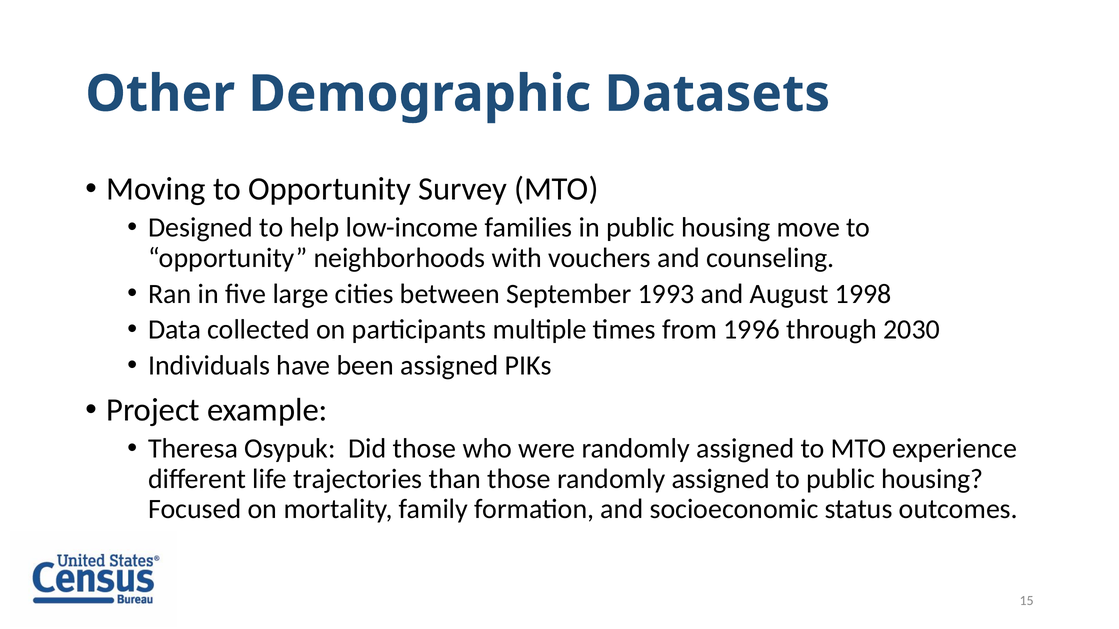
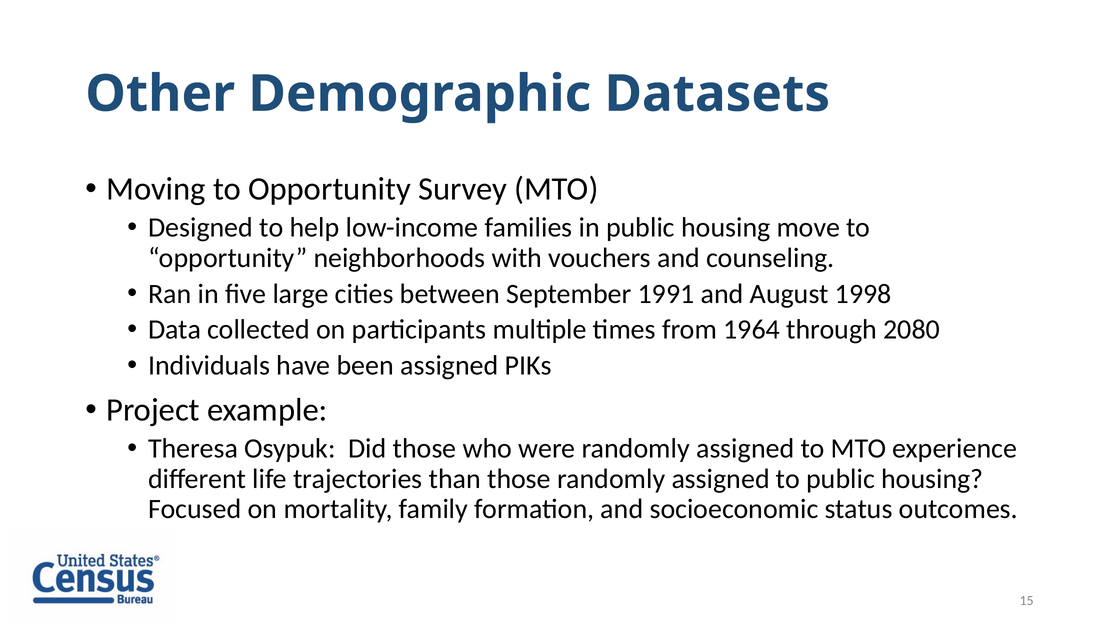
1993: 1993 -> 1991 (666, 294)
1996: 1996 -> 1964 (752, 330)
2030: 2030 -> 2080 (912, 330)
